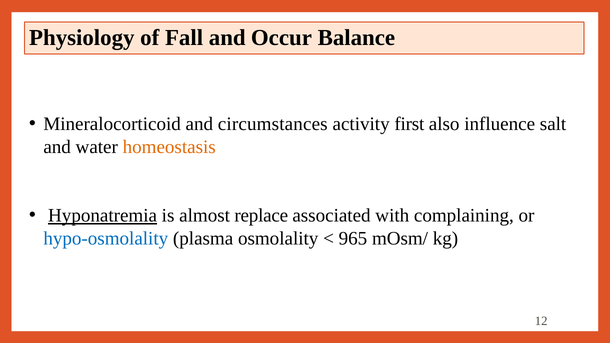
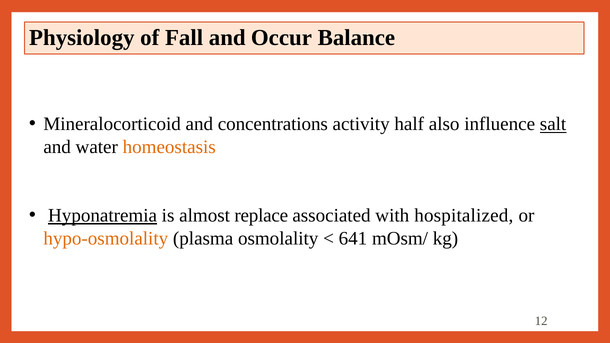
circumstances: circumstances -> concentrations (273, 124)
first: first -> half (409, 124)
salt underline: none -> present (553, 124)
complaining: complaining -> hospitalized (464, 216)
hypo-osmolality colour: blue -> orange (106, 239)
965: 965 -> 641 (353, 239)
